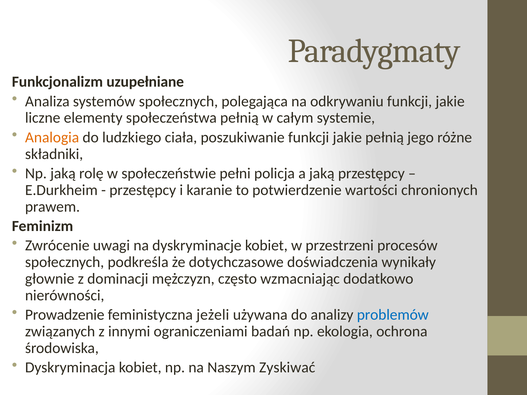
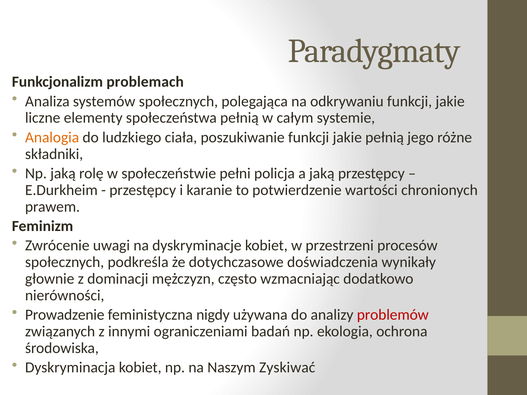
uzupełniane: uzupełniane -> problemach (145, 82)
jeżeli: jeżeli -> nigdy (213, 315)
problemów colour: blue -> red (393, 315)
